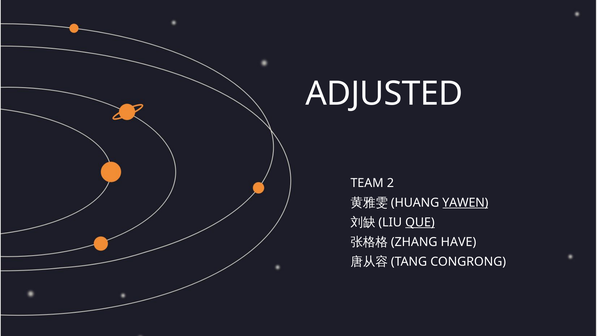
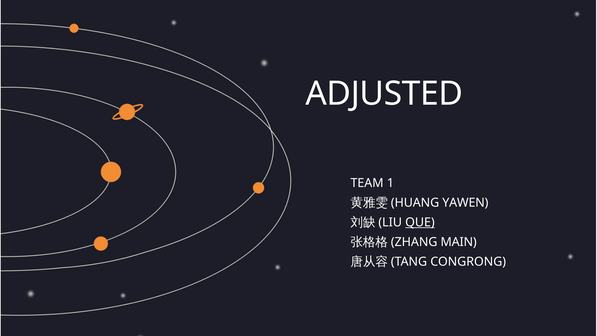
2: 2 -> 1 (390, 183)
YAWEN underline: present -> none (465, 202)
HAVE: HAVE -> MAIN (459, 242)
